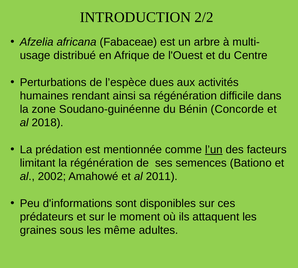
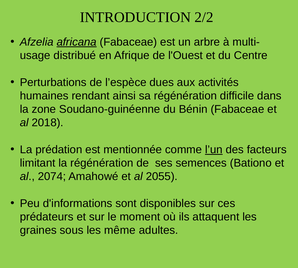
africana underline: none -> present (77, 42)
Bénin Concorde: Concorde -> Fabaceae (237, 109)
2002: 2002 -> 2074 (52, 177)
2011: 2011 -> 2055 (162, 177)
